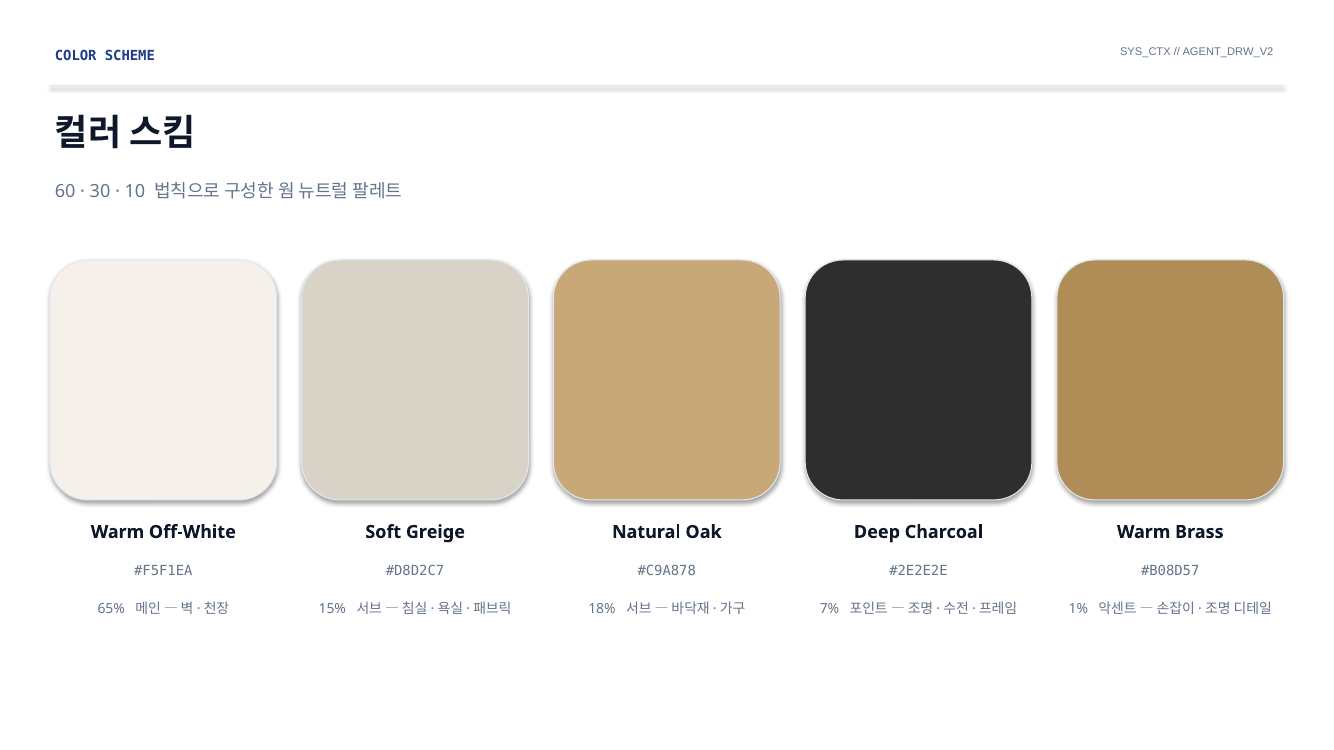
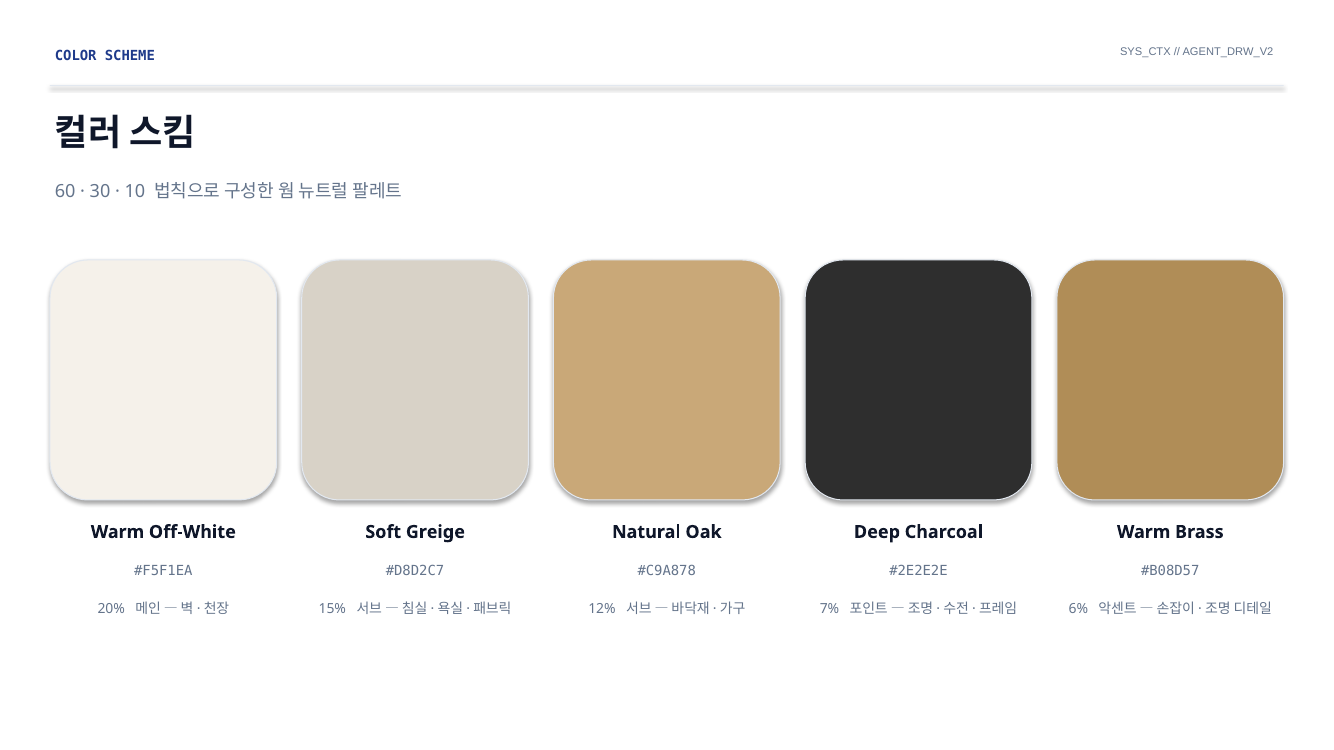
65%: 65% -> 20% (111, 609)
18%: 18% -> 12% (602, 609)
1%: 1% -> 6% (1078, 609)
